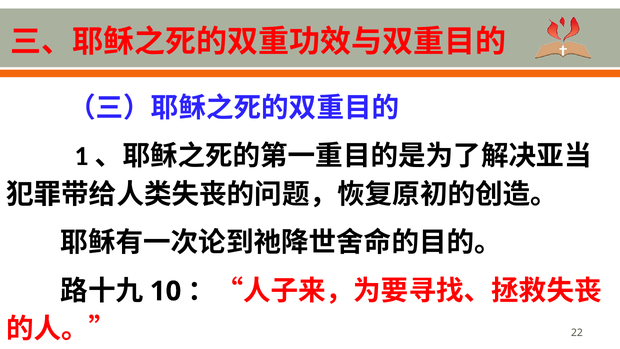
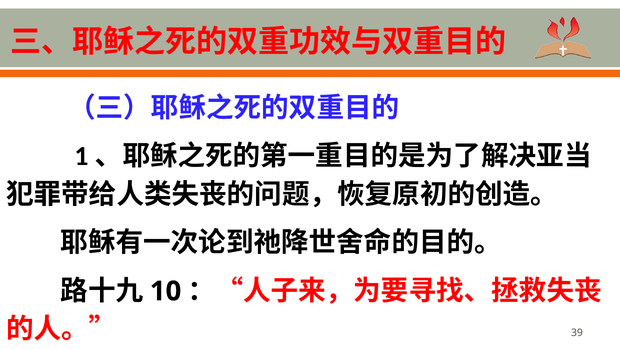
22: 22 -> 39 (577, 332)
